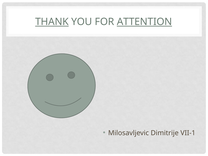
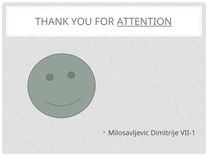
THANK underline: present -> none (52, 22)
